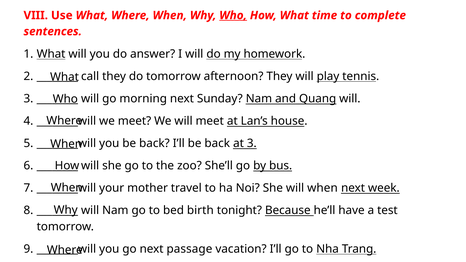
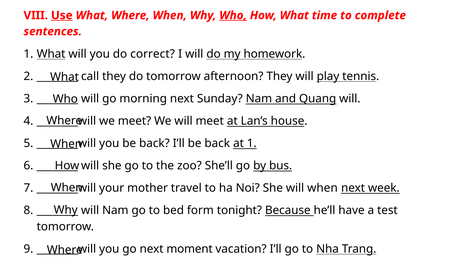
Use underline: none -> present (62, 15)
answer: answer -> correct (153, 54)
at 3: 3 -> 1 (252, 143)
birth: birth -> form (200, 211)
passage: passage -> moment (190, 249)
